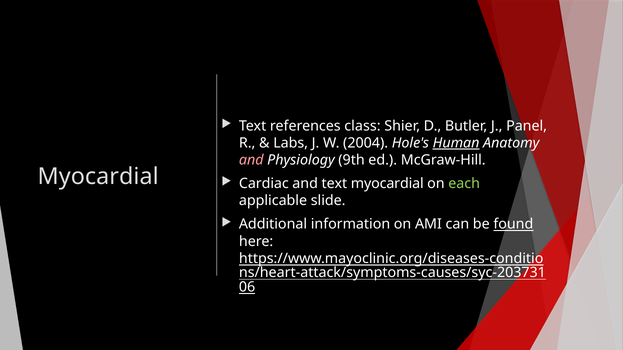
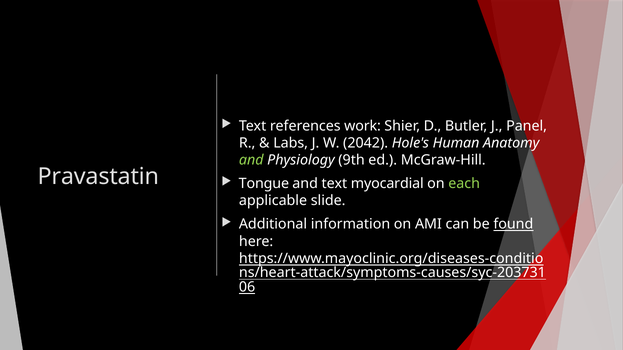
class: class -> work (363, 126)
2004: 2004 -> 2042 (366, 143)
Human underline: present -> none (456, 143)
and colour: pink -> light green (251, 160)
Myocardial: Myocardial -> Pravastatin (98, 177)
Cardiac: Cardiac -> Tongue (264, 184)
